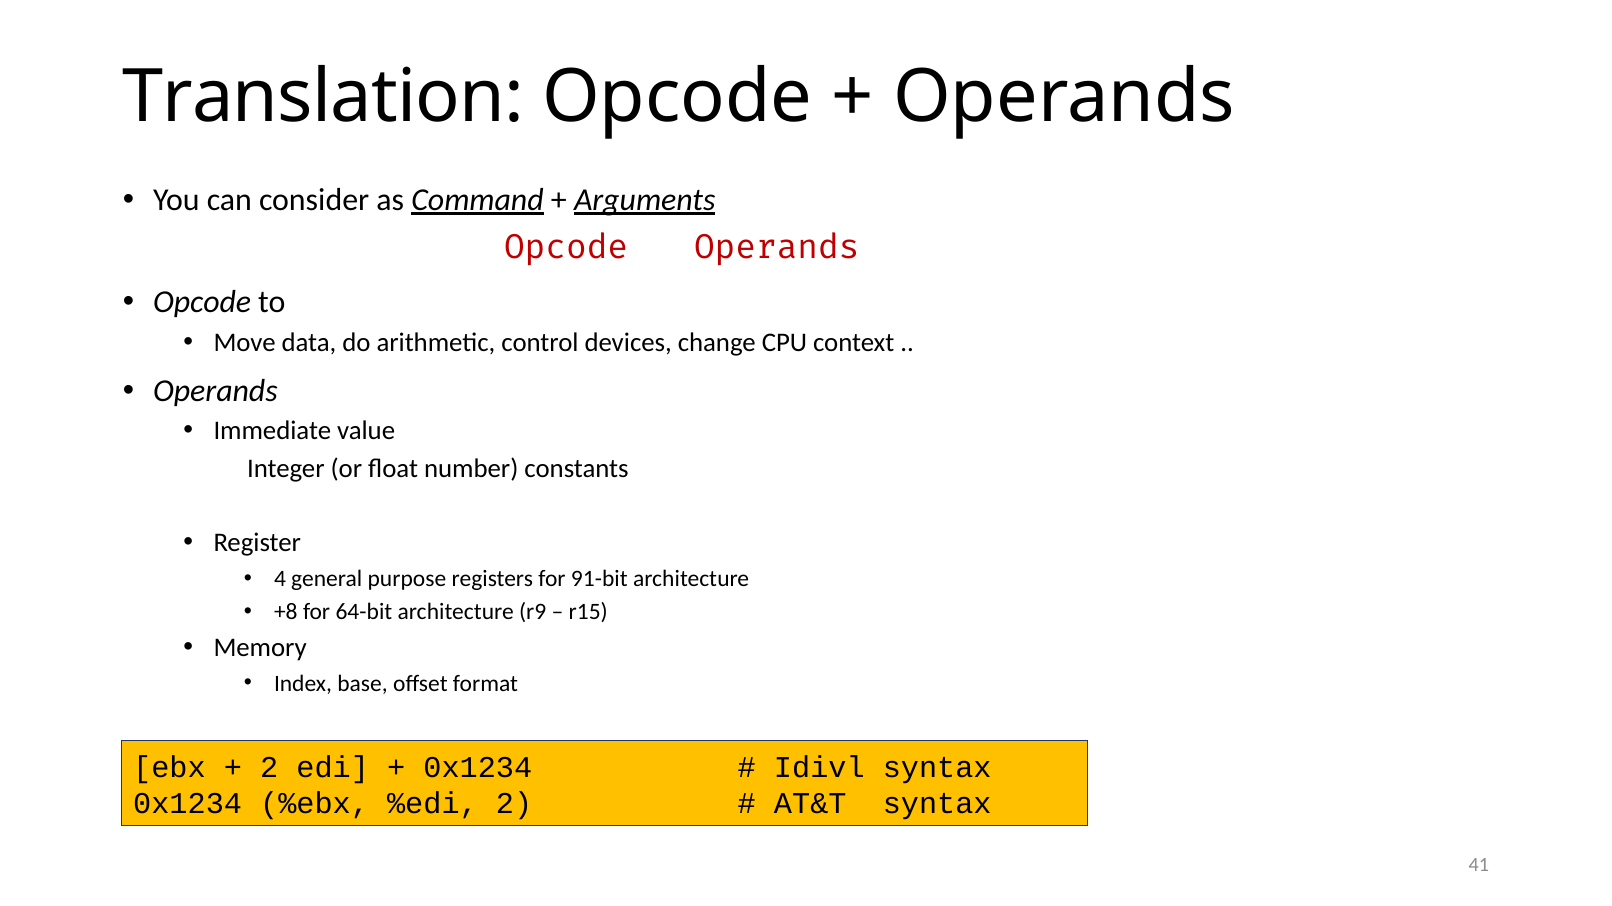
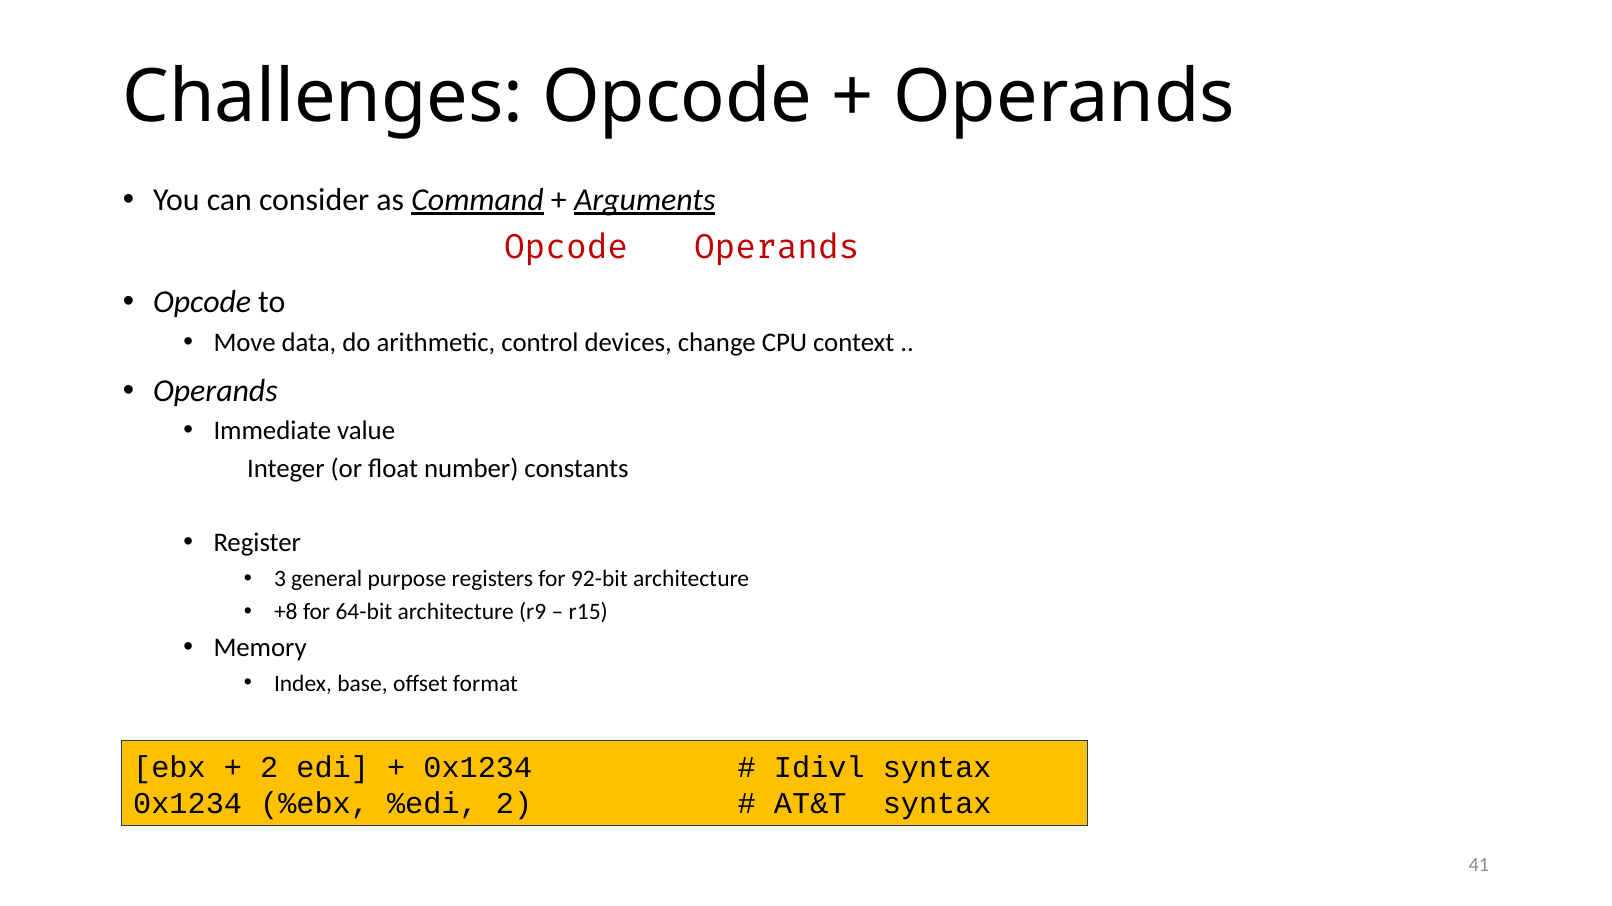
Translation: Translation -> Challenges (323, 97)
4: 4 -> 3 (280, 579)
91-bit: 91-bit -> 92-bit (599, 579)
